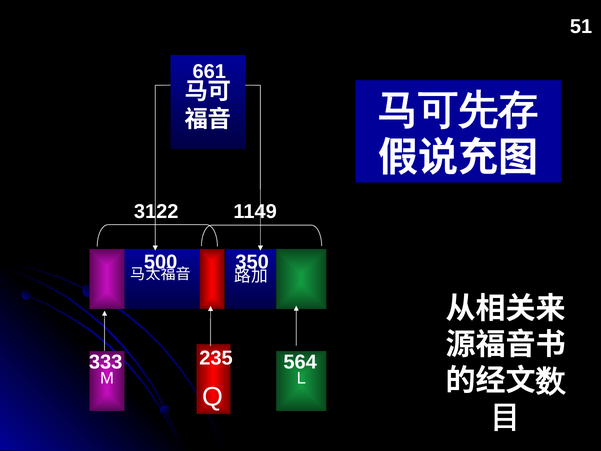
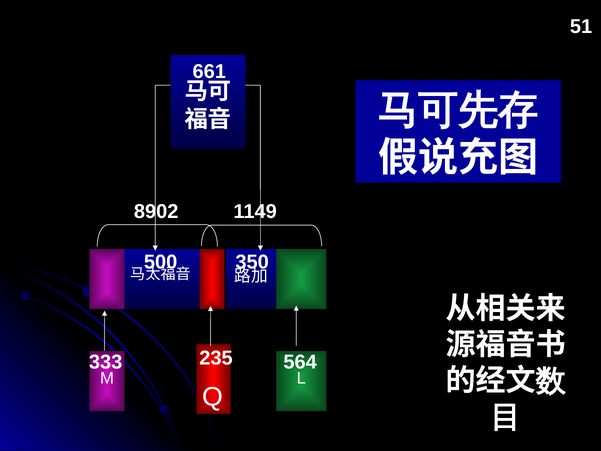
3122: 3122 -> 8902 (156, 212)
